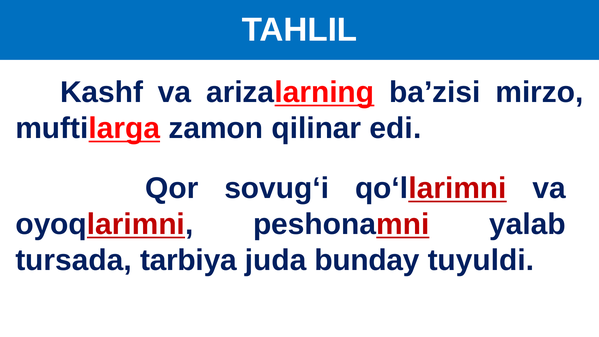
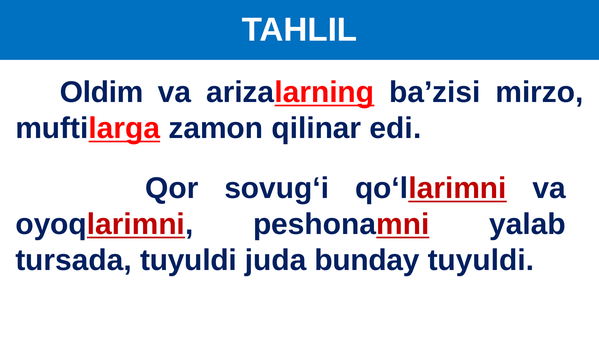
Kashf: Kashf -> Oldim (102, 92)
tursada tarbiya: tarbiya -> tuyuldi (188, 260)
